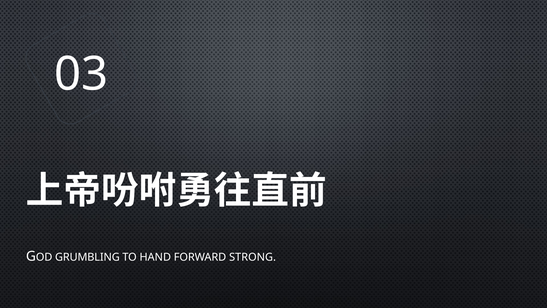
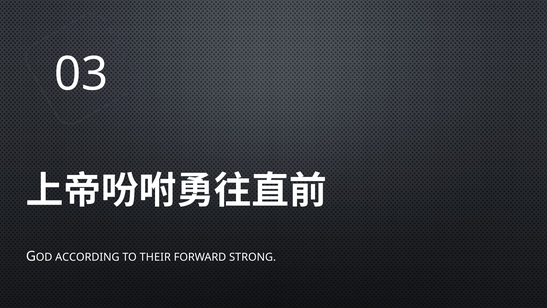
GRUMBLING: GRUMBLING -> ACCORDING (87, 257)
HAND: HAND -> THEIR (155, 257)
